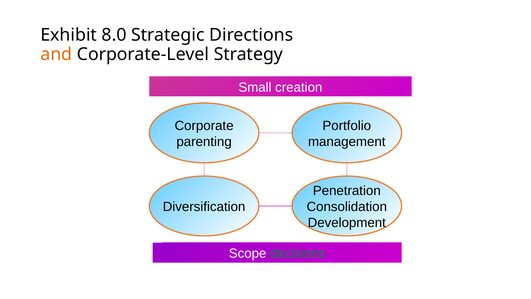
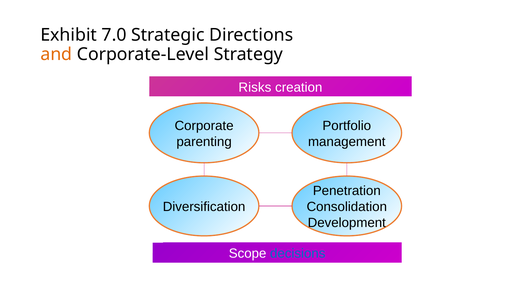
8.0: 8.0 -> 7.0 (114, 35)
Small: Small -> Risks (255, 87)
decisions colour: green -> blue (298, 253)
